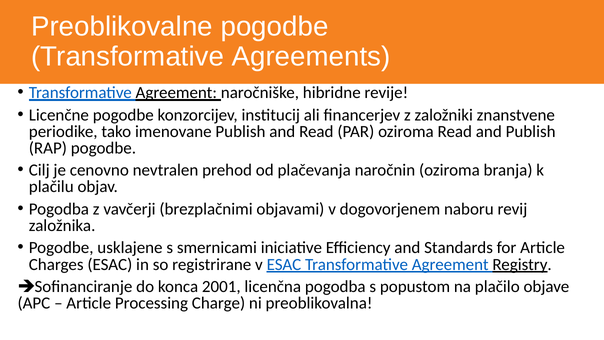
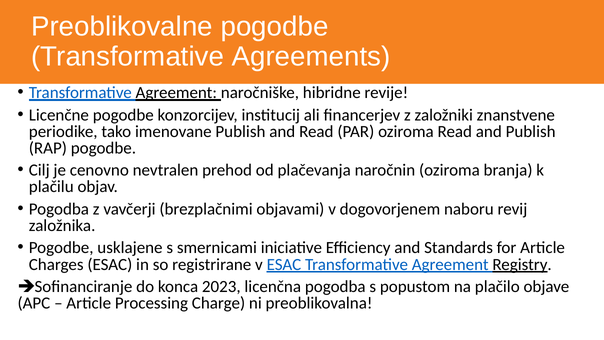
2001: 2001 -> 2023 (221, 287)
